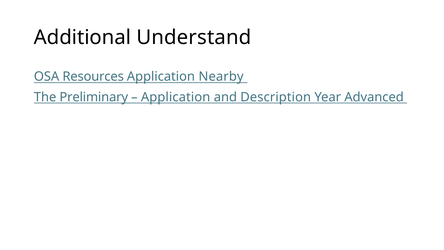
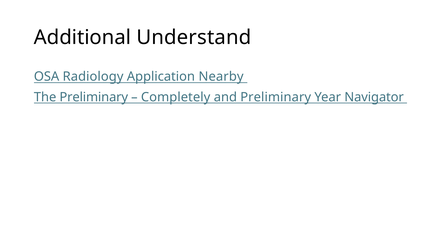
Resources: Resources -> Radiology (93, 77)
Application: Application -> Completely (176, 97)
and Description: Description -> Preliminary (276, 97)
Advanced: Advanced -> Navigator (374, 97)
